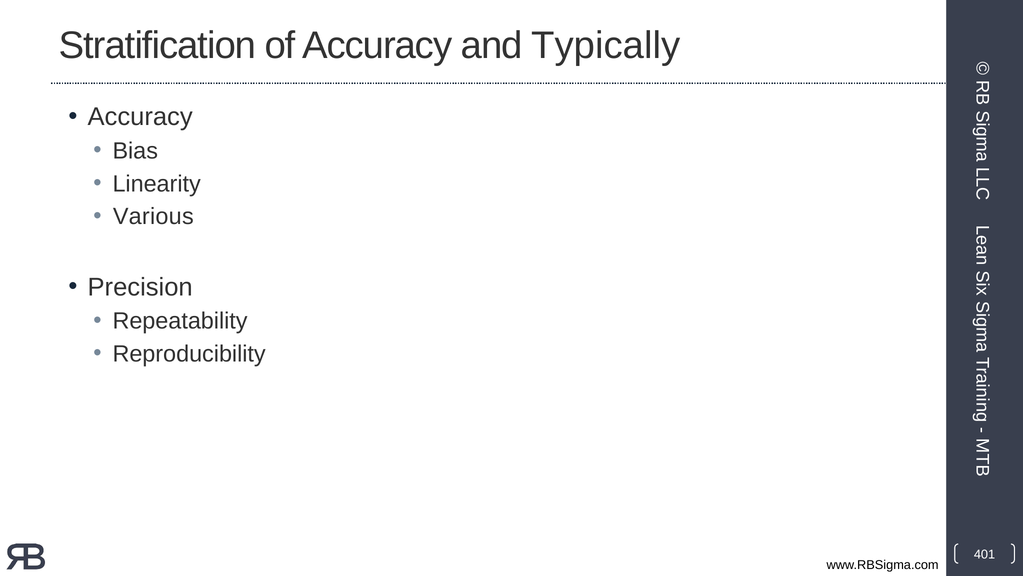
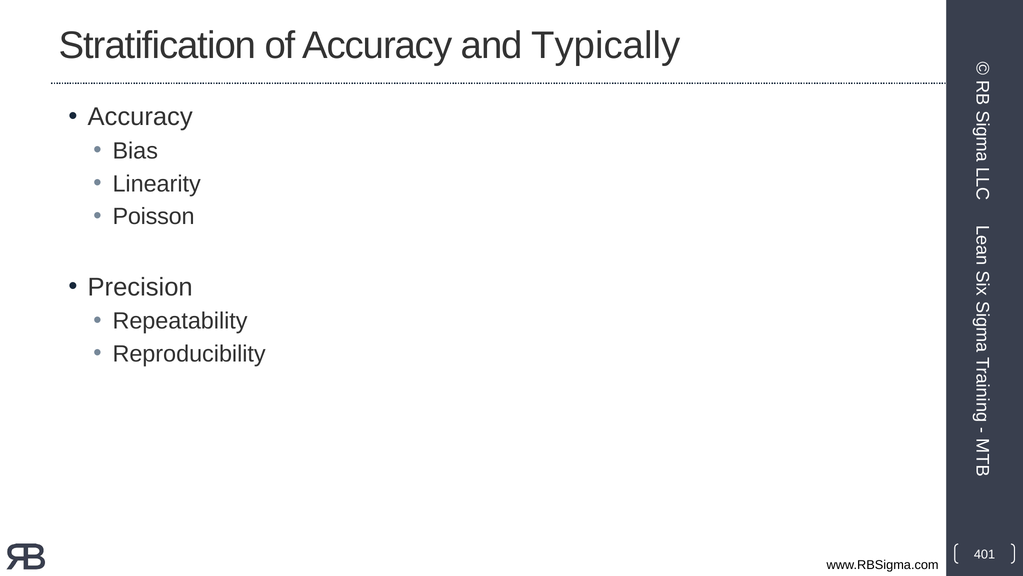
Various: Various -> Poisson (154, 216)
